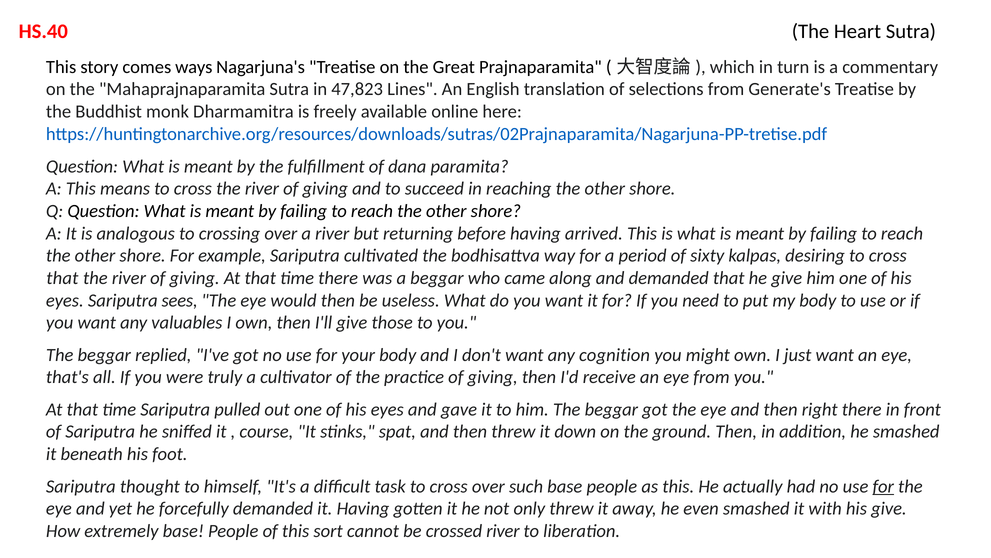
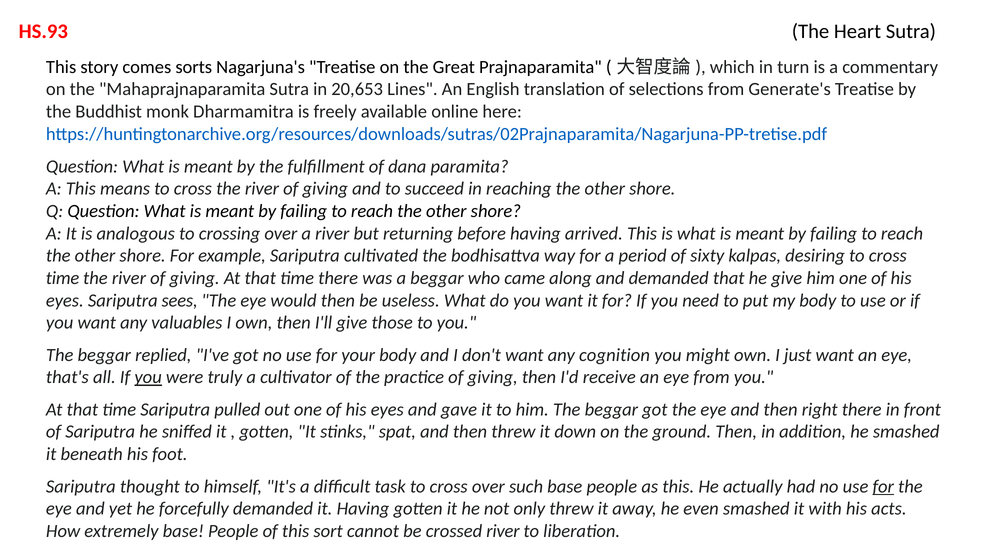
HS.40: HS.40 -> HS.93 (43, 32)
ways: ways -> sorts (194, 67)
47,823: 47,823 -> 20,653 (357, 89)
that: that -> time (63, 278)
you underline: none -> present (148, 377)
course: course -> gotten (266, 431)
his give: give -> acts (889, 508)
